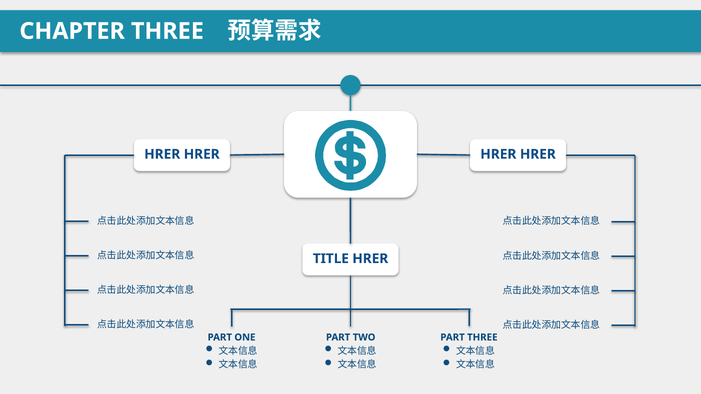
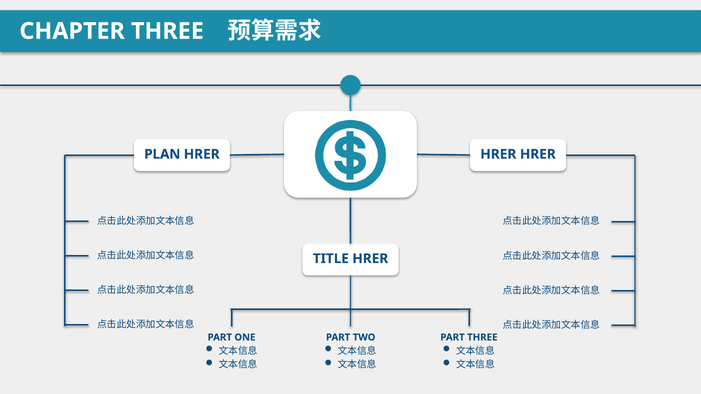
HRER: HRER -> PLAN (162, 154)
